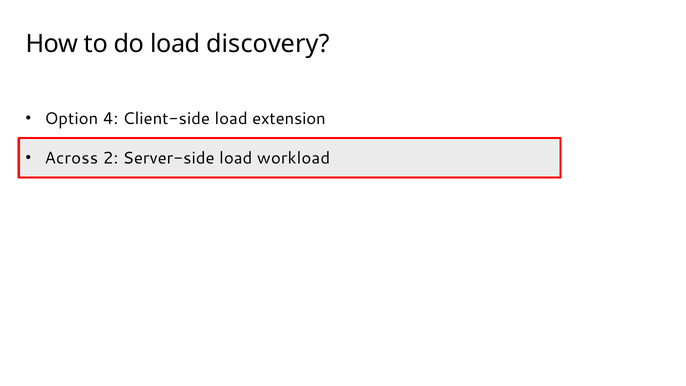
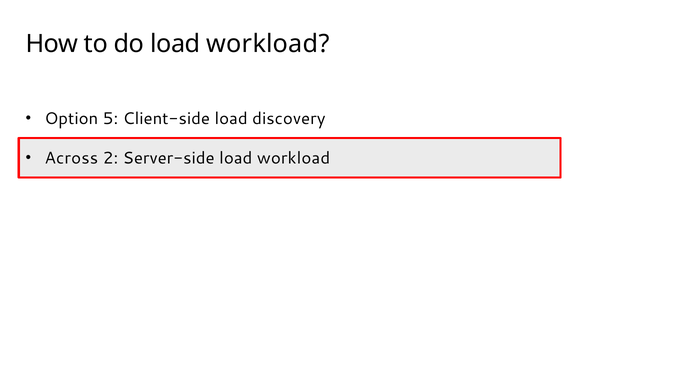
do load discovery: discovery -> workload (268, 44)
4: 4 -> 5 (111, 119)
extension: extension -> discovery (289, 119)
